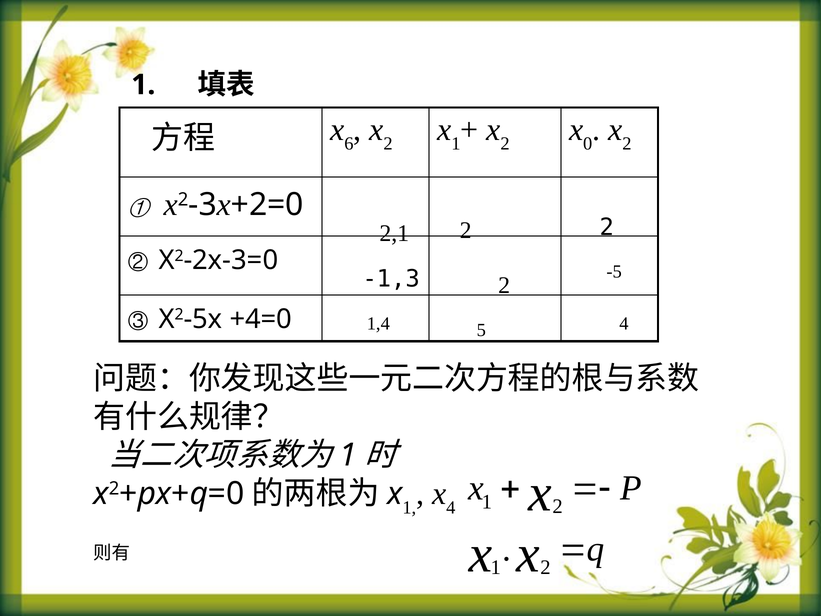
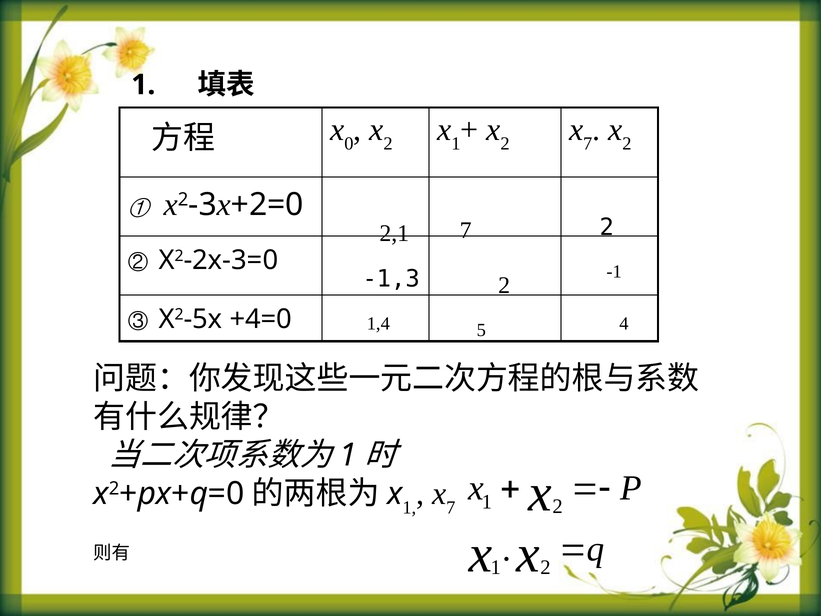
6: 6 -> 0 (349, 144)
0: 0 -> 7 (588, 144)
2,1 2: 2 -> 7 (466, 230)
-5: -5 -> -1 (614, 272)
4: 4 -> 7 (451, 508)
